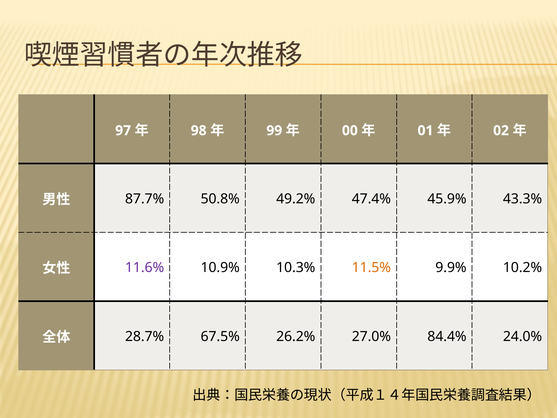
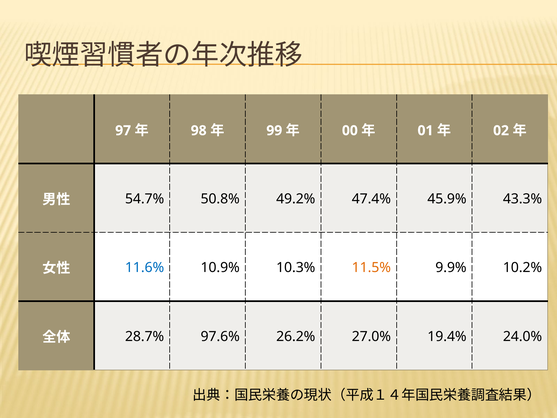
87.7%: 87.7% -> 54.7% (145, 199)
11.6% colour: purple -> blue (145, 267)
67.5%: 67.5% -> 97.6% (220, 336)
84.4%: 84.4% -> 19.4% (447, 336)
